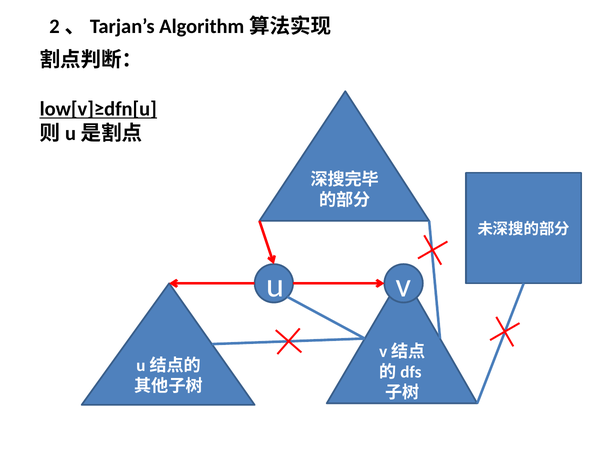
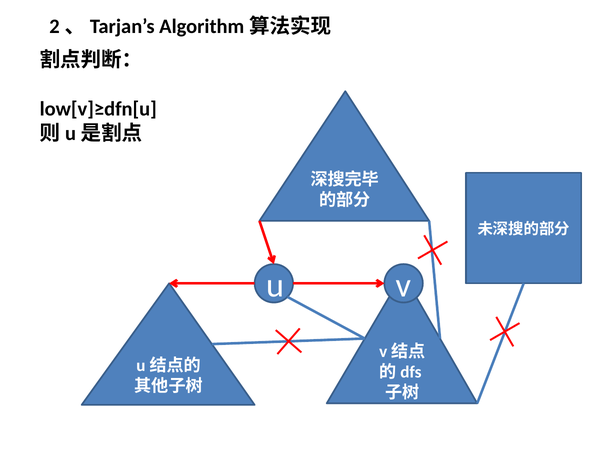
low[v]≥dfn[u underline: present -> none (98, 109)
